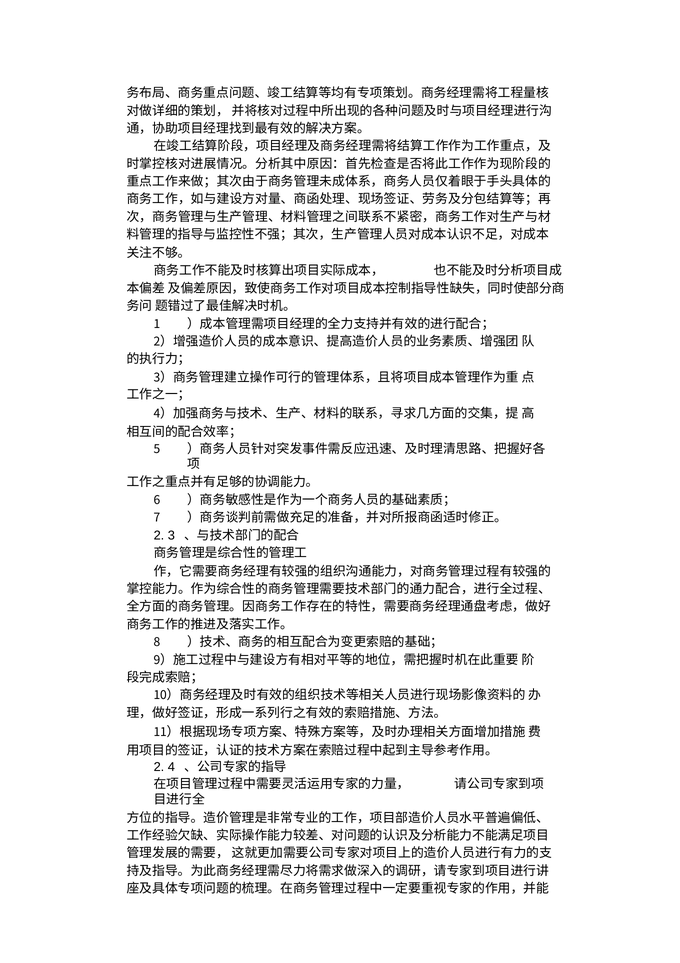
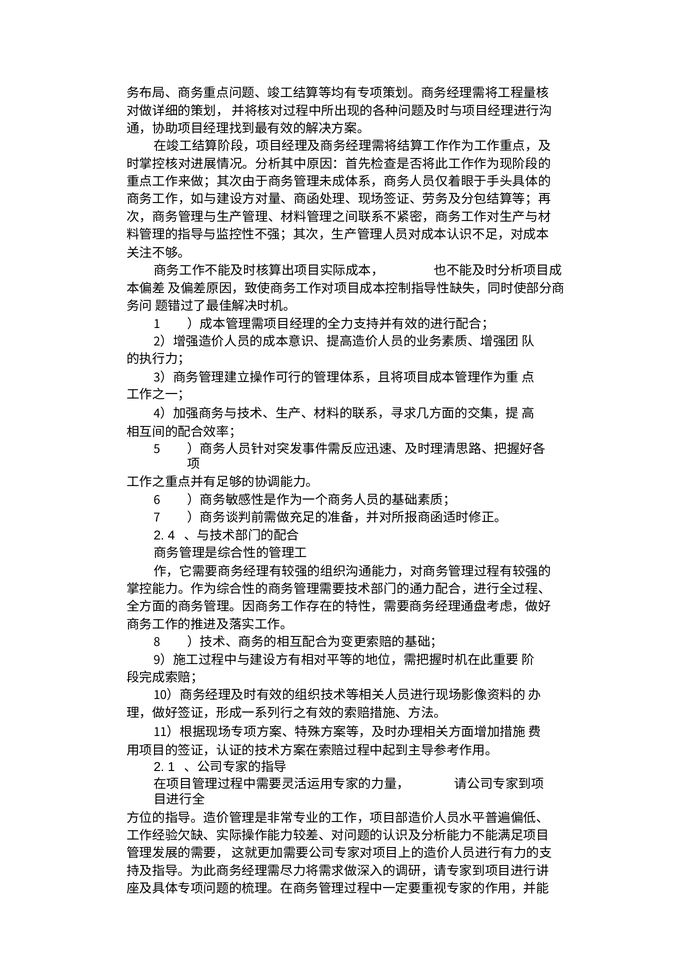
3: 3 -> 4 (171, 535)
2 4: 4 -> 1 (171, 766)
